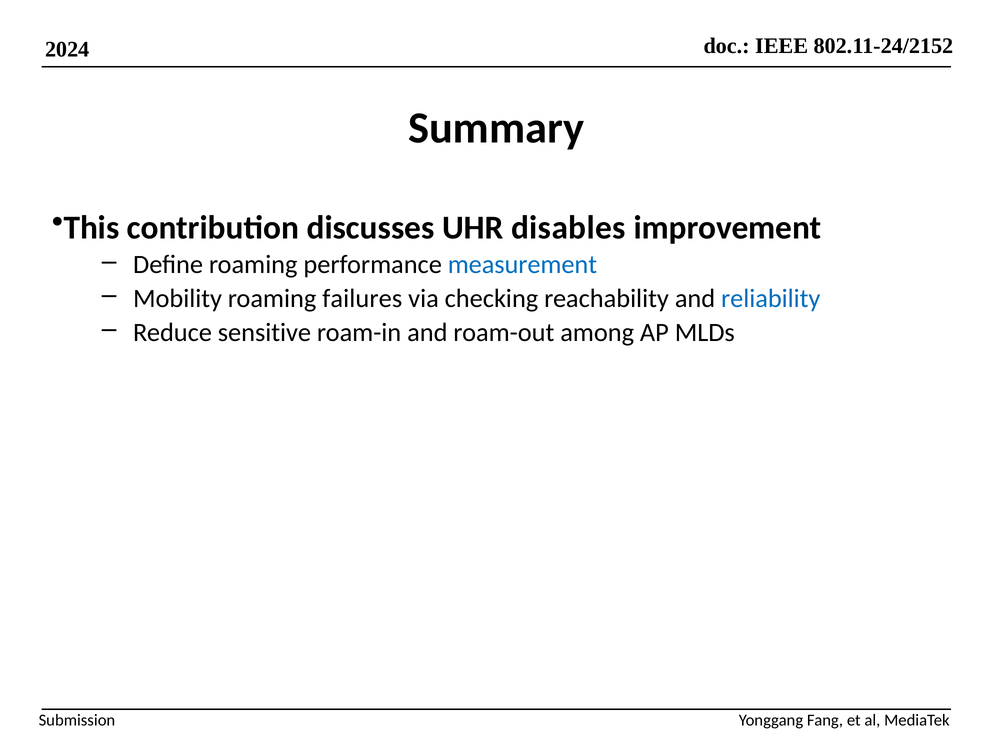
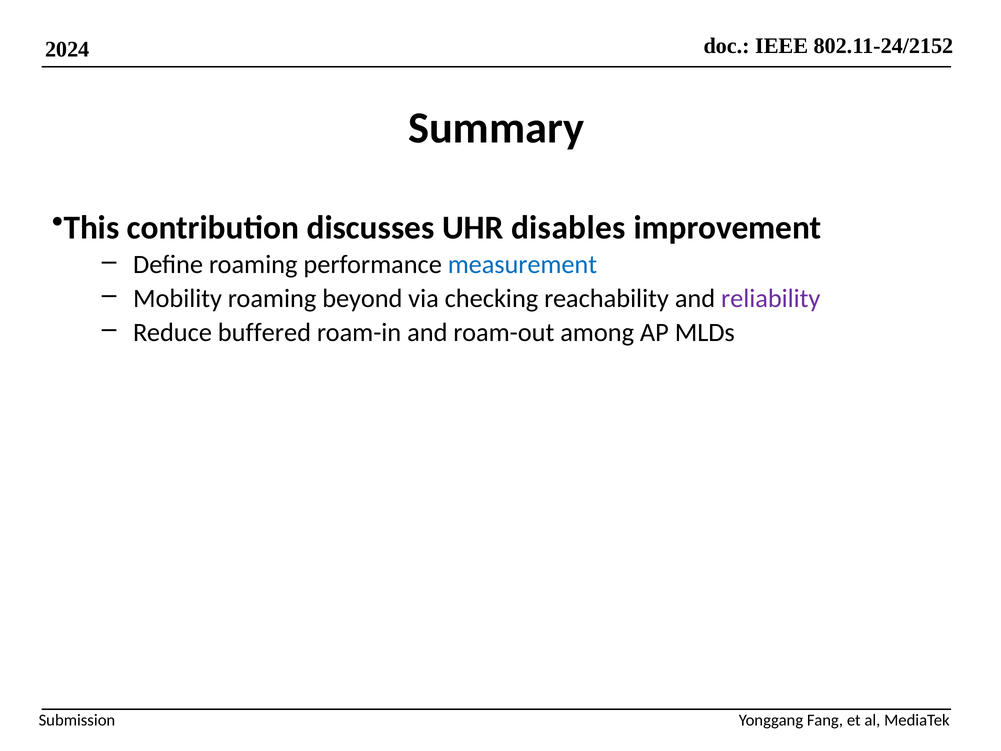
failures: failures -> beyond (362, 298)
reliability colour: blue -> purple (771, 298)
sensitive: sensitive -> buffered (264, 332)
